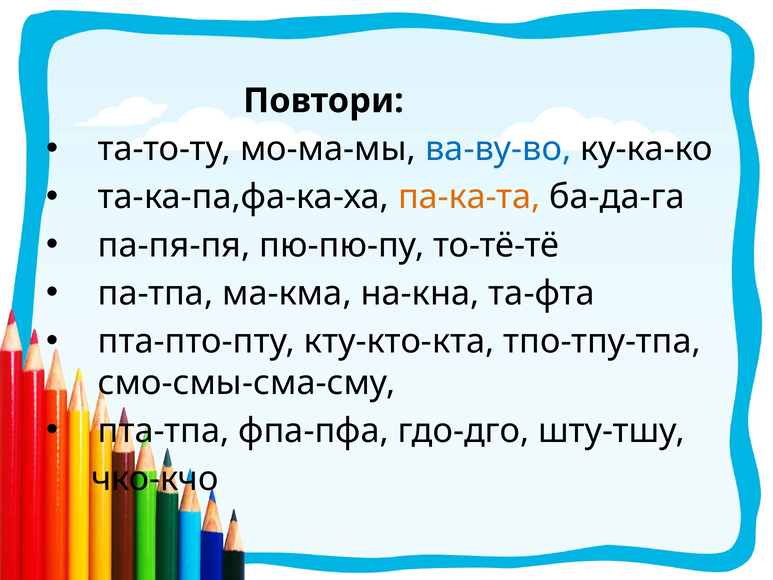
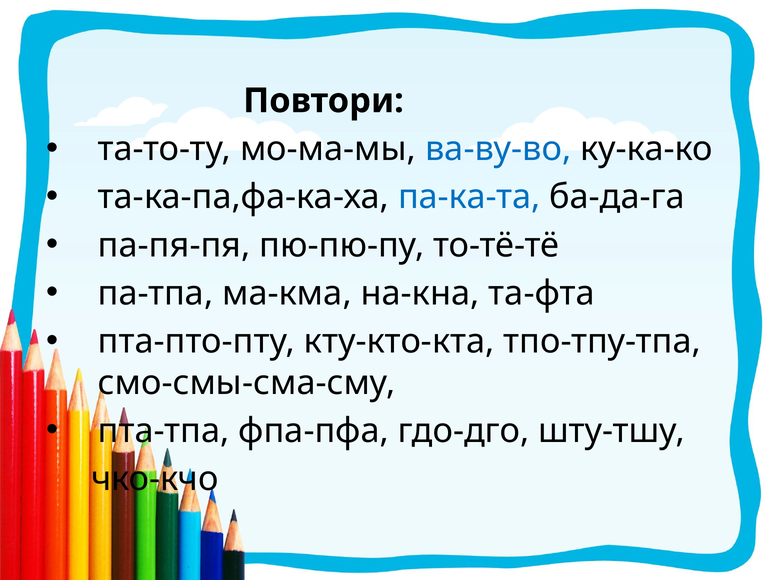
па-ка-та colour: orange -> blue (469, 197)
